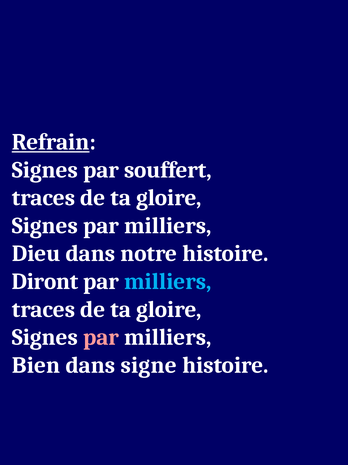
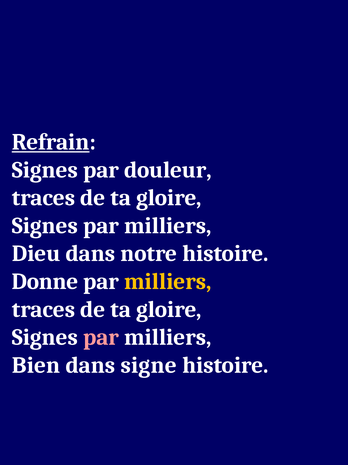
souffert: souffert -> douleur (168, 169)
Diront: Diront -> Donne (45, 281)
milliers colour: light blue -> yellow (168, 281)
